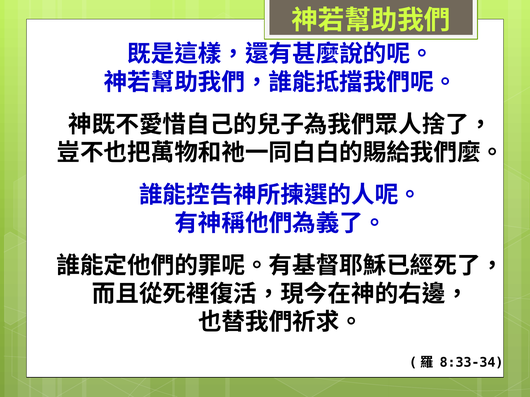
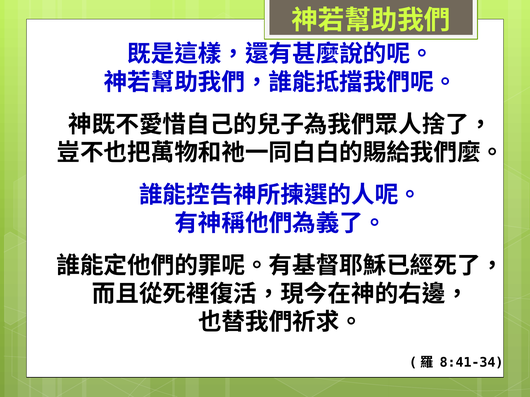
8:33-34: 8:33-34 -> 8:41-34 (471, 363)
